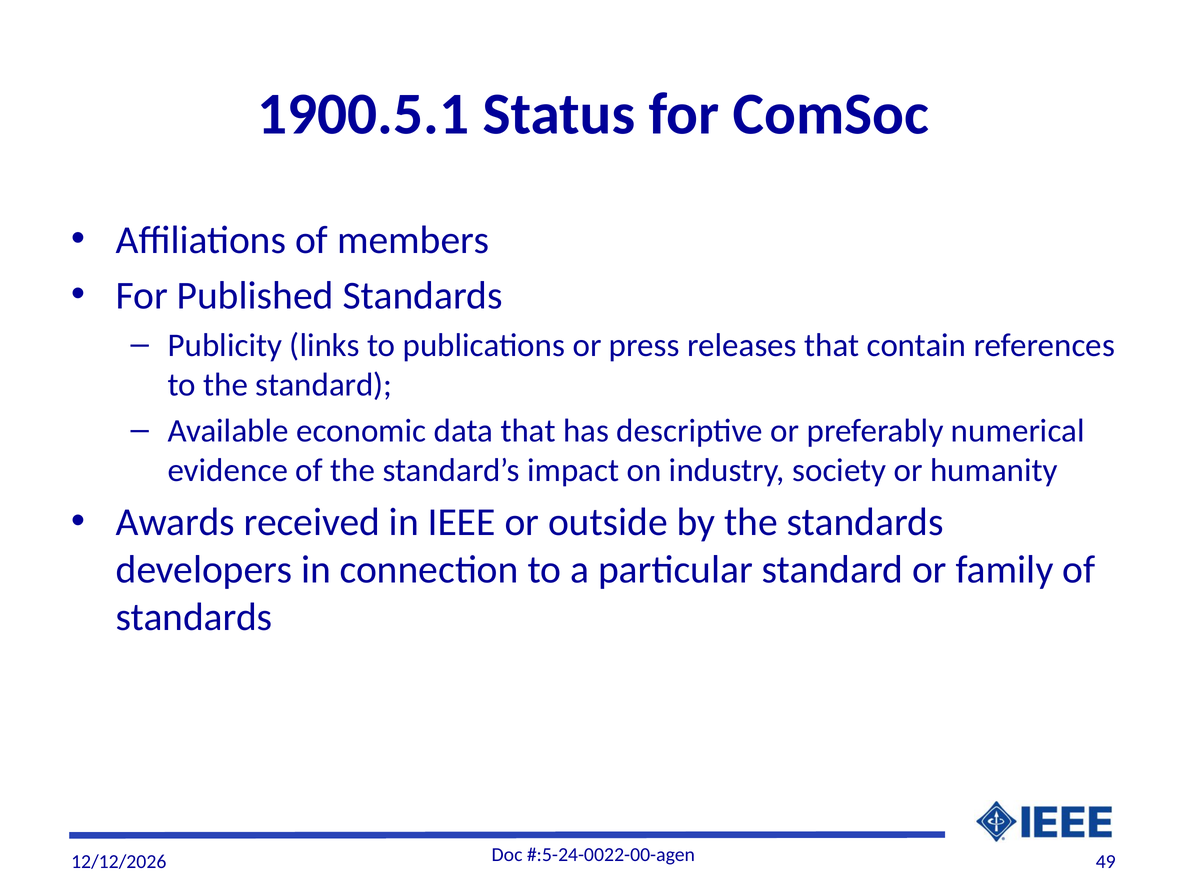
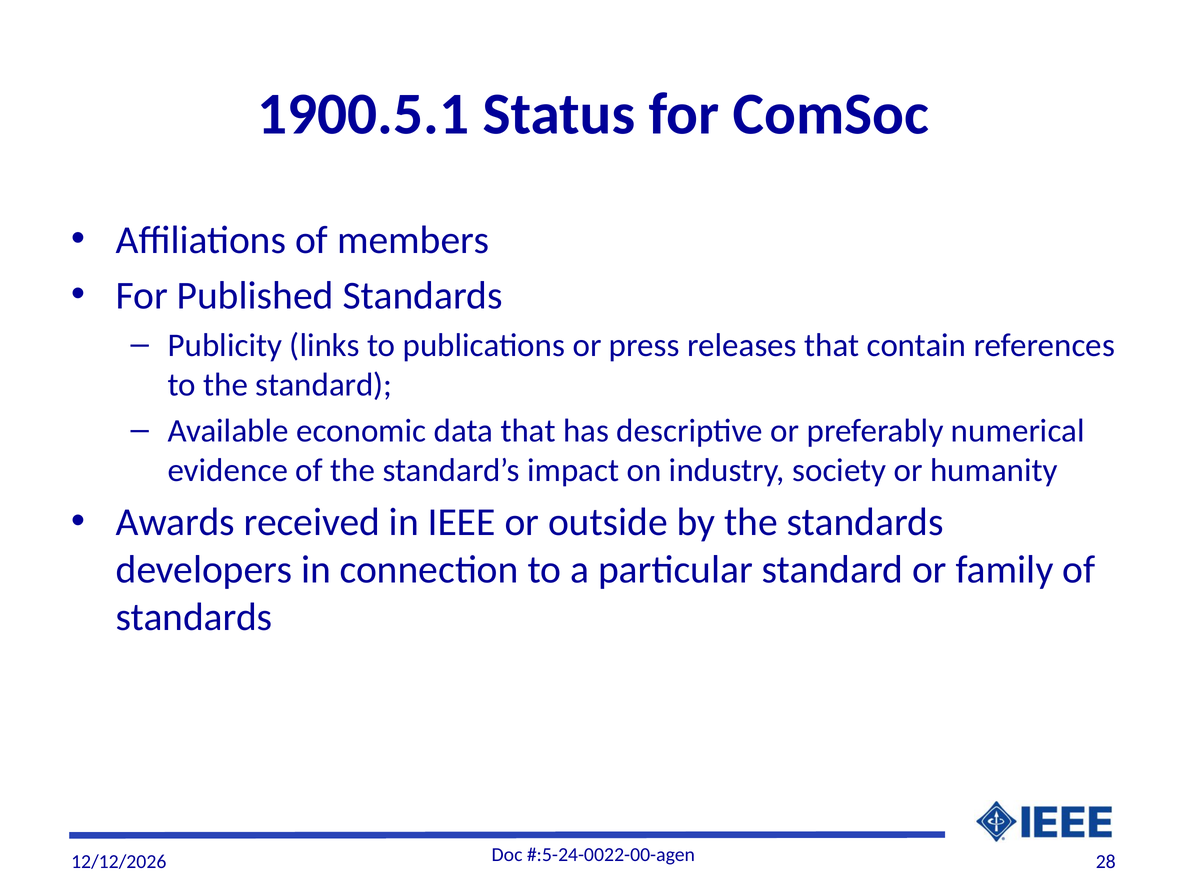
49: 49 -> 28 (1106, 862)
